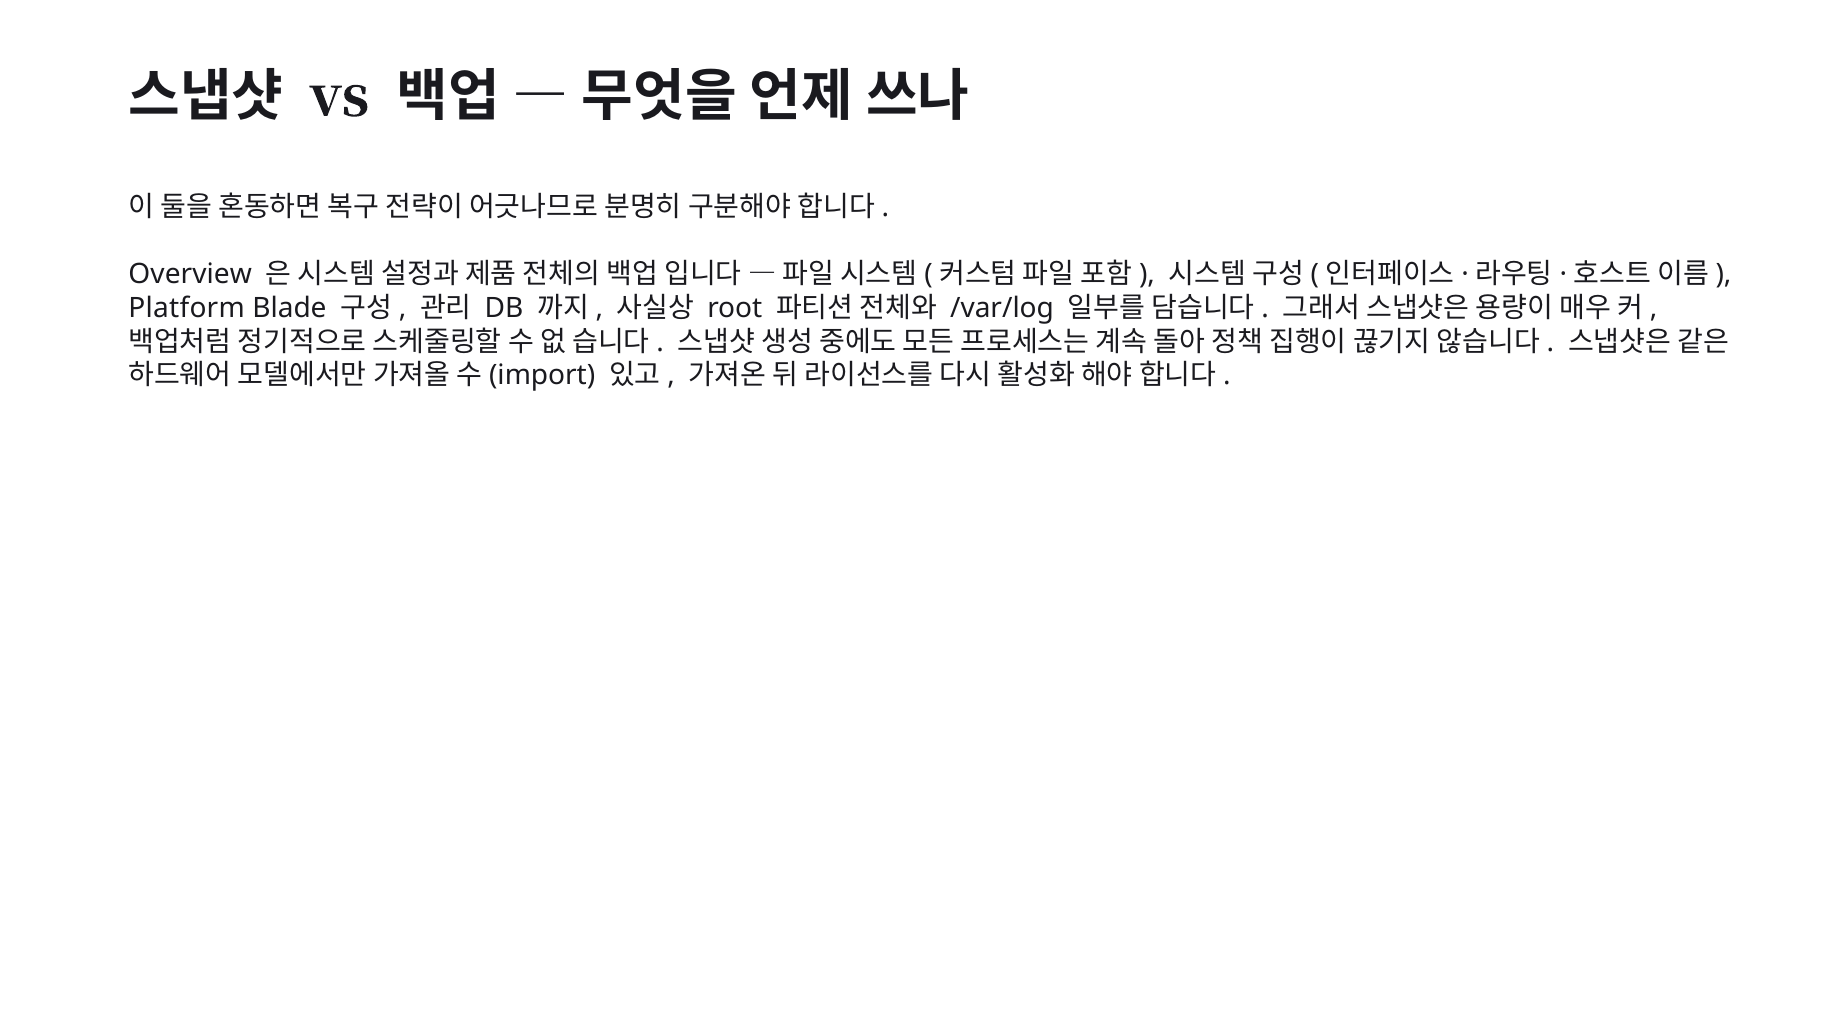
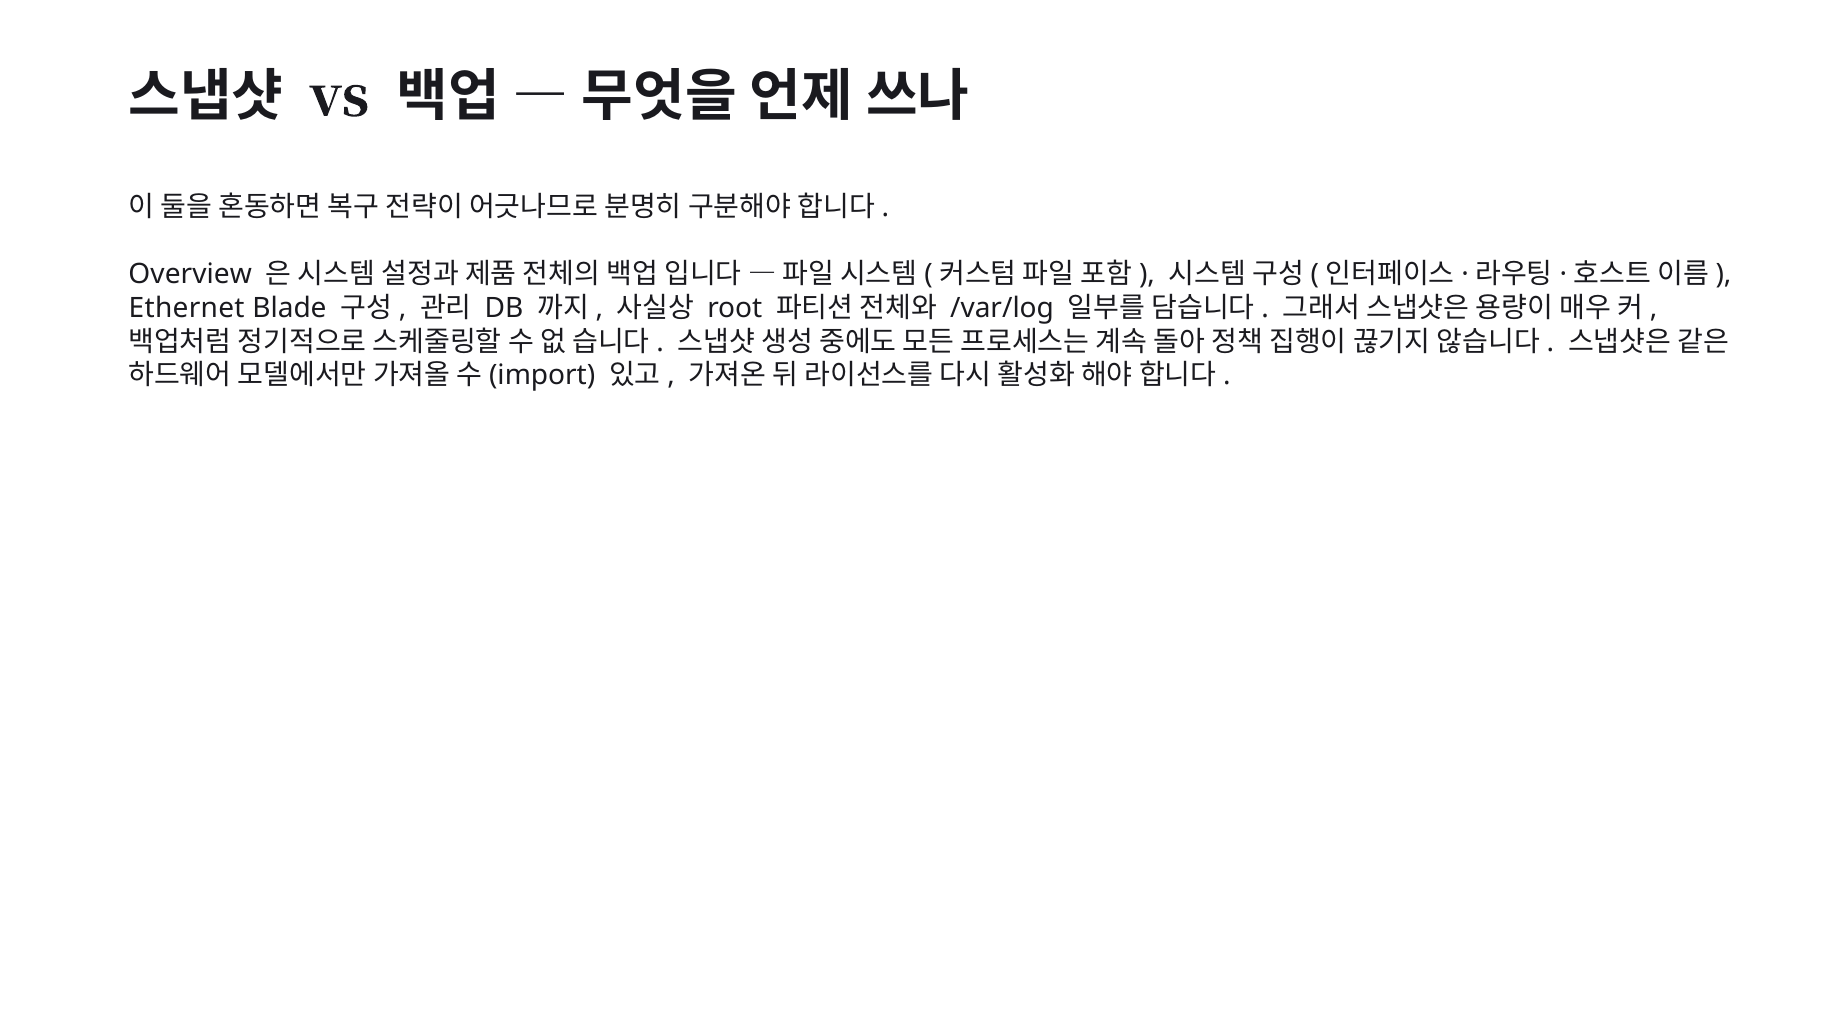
Platform: Platform -> Ethernet (187, 308)
